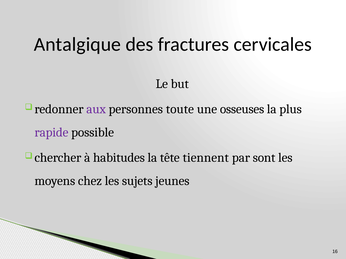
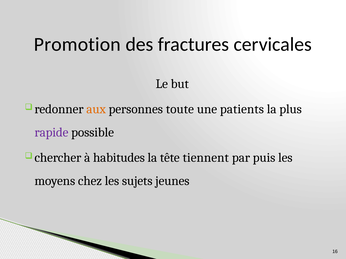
Antalgique: Antalgique -> Promotion (77, 45)
aux colour: purple -> orange (96, 109)
osseuses: osseuses -> patients (242, 109)
sont: sont -> puis (264, 158)
